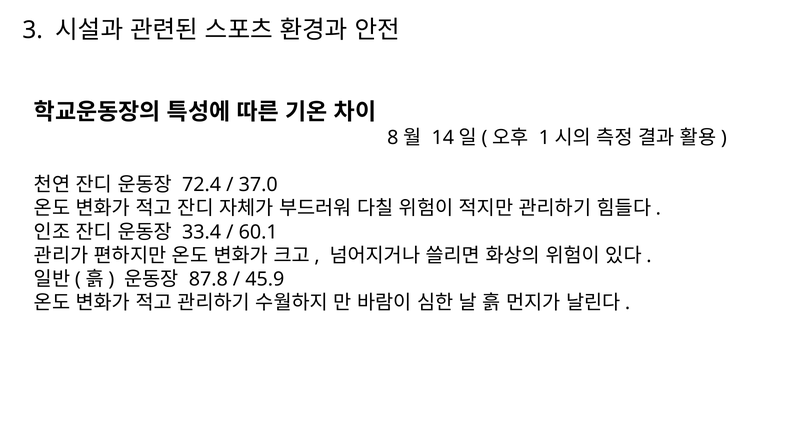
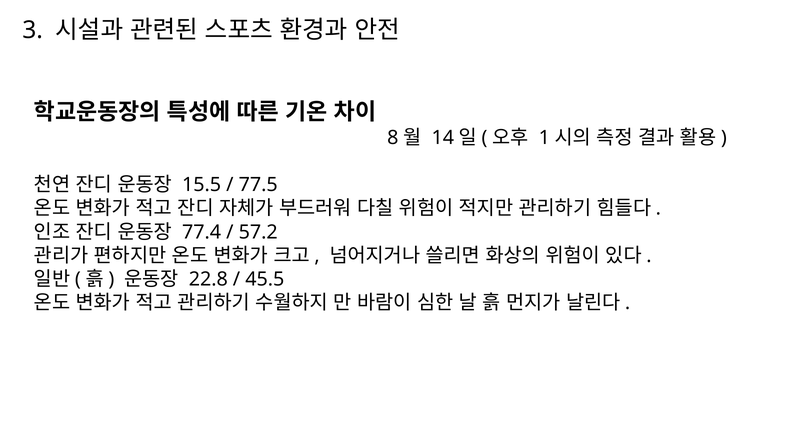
72.4: 72.4 -> 15.5 (202, 185)
37.0: 37.0 -> 77.5 (258, 185)
33.4: 33.4 -> 77.4 (202, 232)
60.1: 60.1 -> 57.2 (258, 232)
87.8: 87.8 -> 22.8 (208, 280)
45.9: 45.9 -> 45.5 (265, 280)
